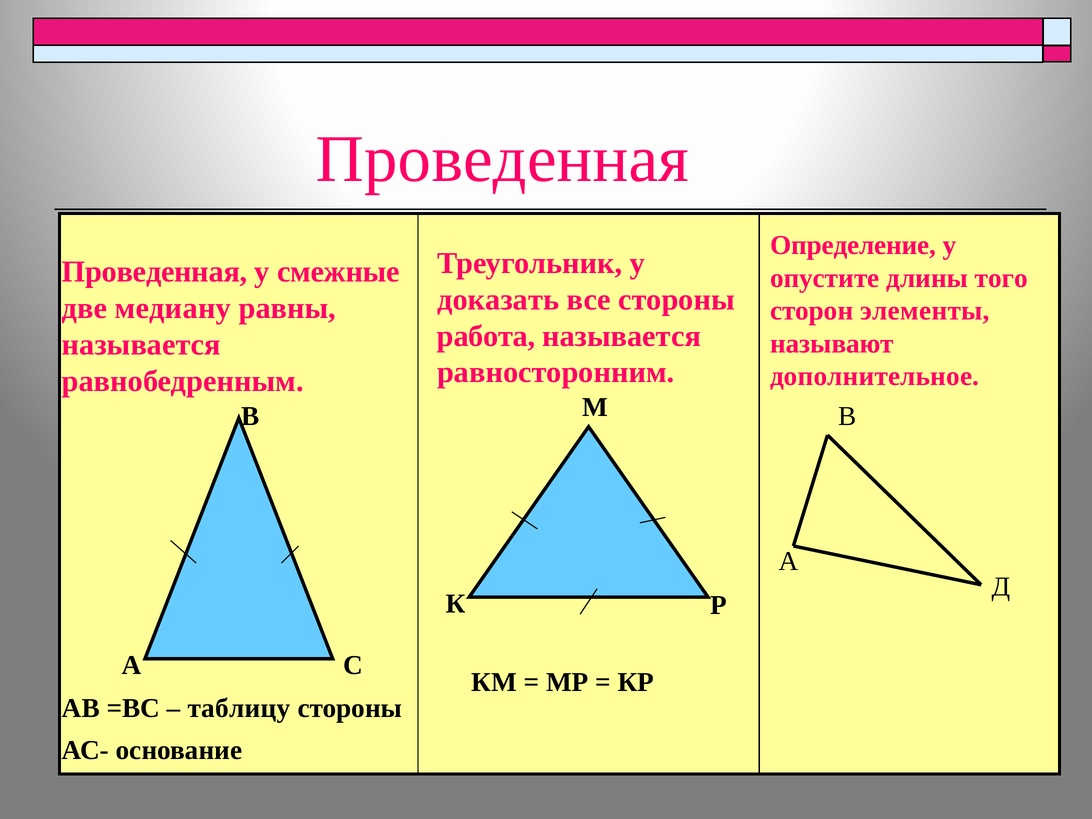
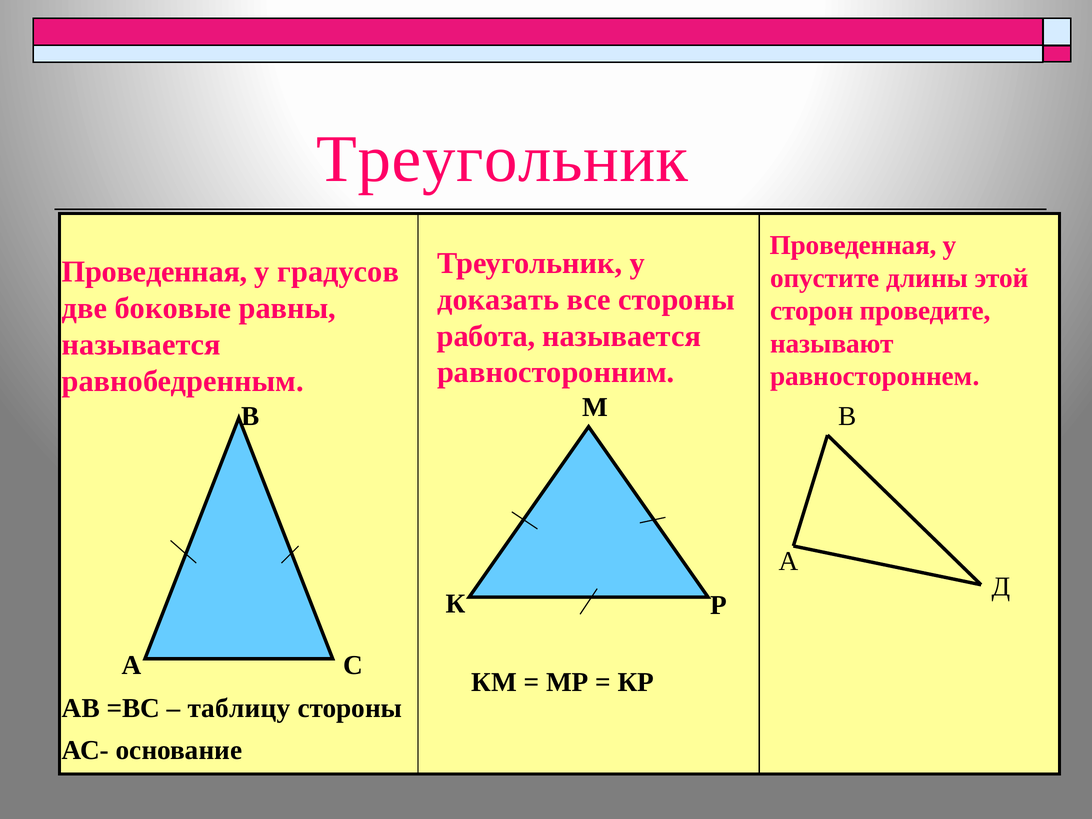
Проведенная: Проведенная -> Треугольник (502, 159)
Определение: Определение -> Проведенная (853, 245)
смежные: смежные -> градусов (338, 272)
того: того -> этой (1001, 278)
медиану: медиану -> боковые (173, 308)
элементы: элементы -> проведите (925, 311)
дополнительное: дополнительное -> равностороннем (875, 376)
